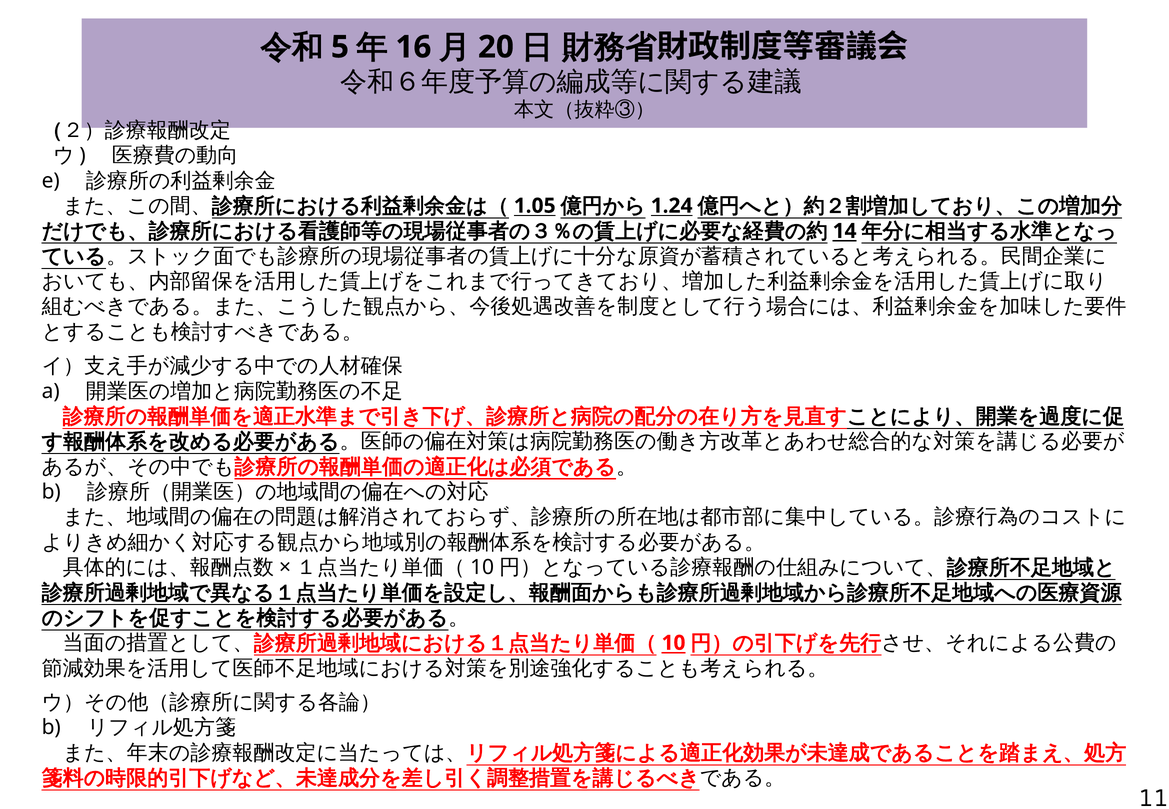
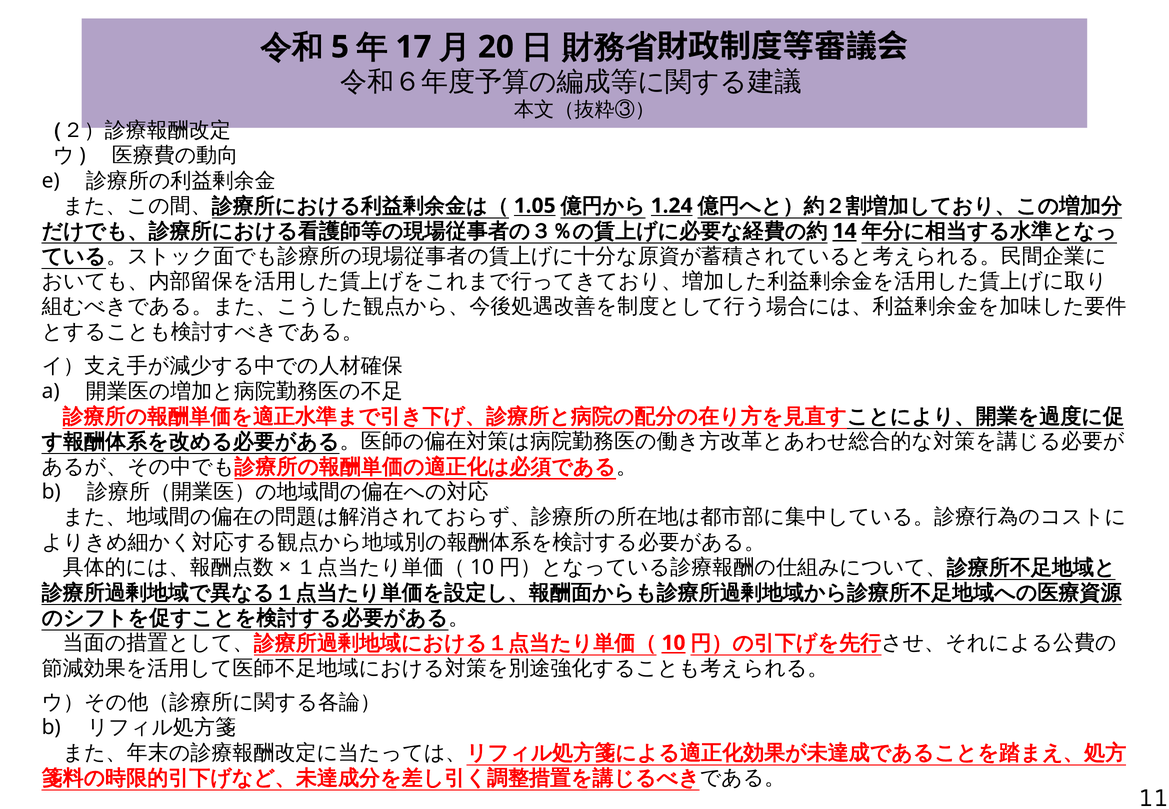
16: 16 -> 17 (413, 47)
